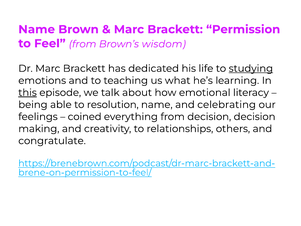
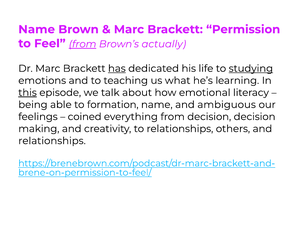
from underline: none -> present (83, 44)
wisdom: wisdom -> actually (164, 44)
has underline: none -> present (117, 68)
resolution: resolution -> formation (113, 105)
celebrating: celebrating -> ambiguous (227, 105)
congratulate: congratulate -> relationships (52, 141)
